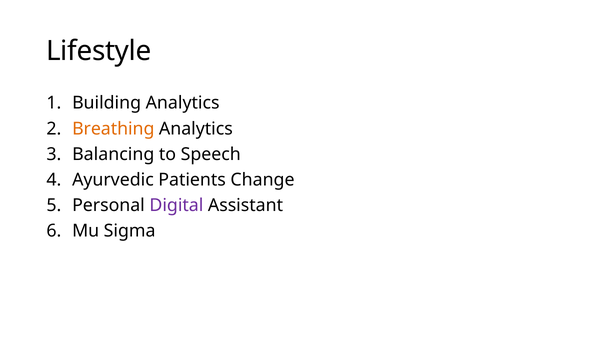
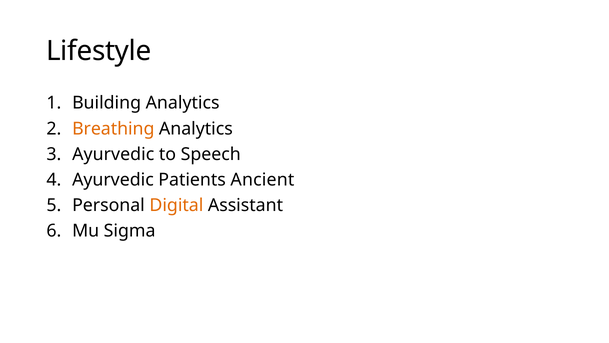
Balancing: Balancing -> Ayurvedic (113, 154)
Change: Change -> Ancient (262, 180)
Digital colour: purple -> orange (176, 205)
